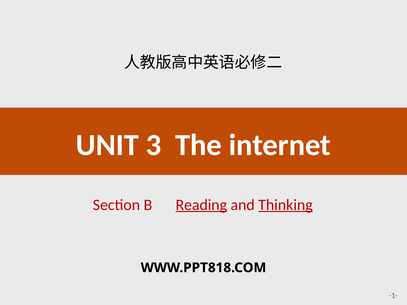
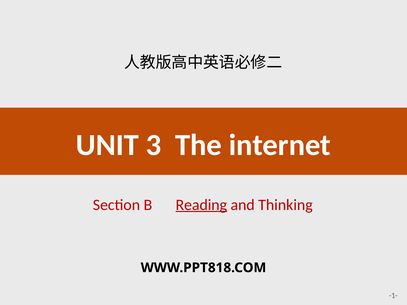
Thinking underline: present -> none (285, 205)
